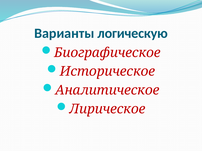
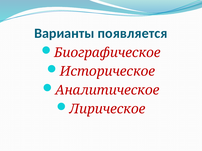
логическую: логическую -> появляется (132, 33)
